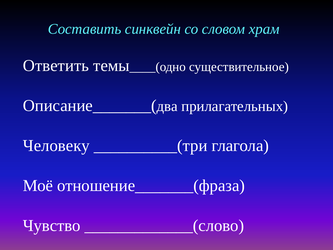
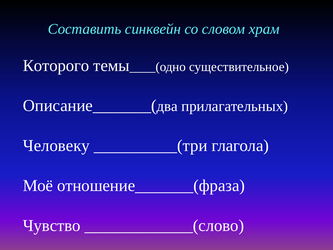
Ответить: Ответить -> Которого (56, 66)
